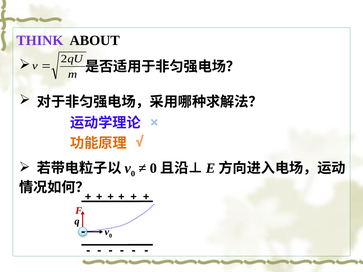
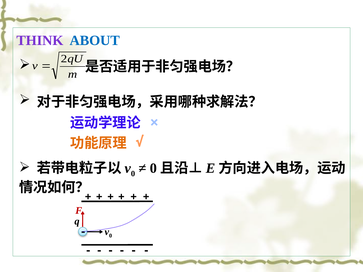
ABOUT colour: black -> blue (95, 41)
